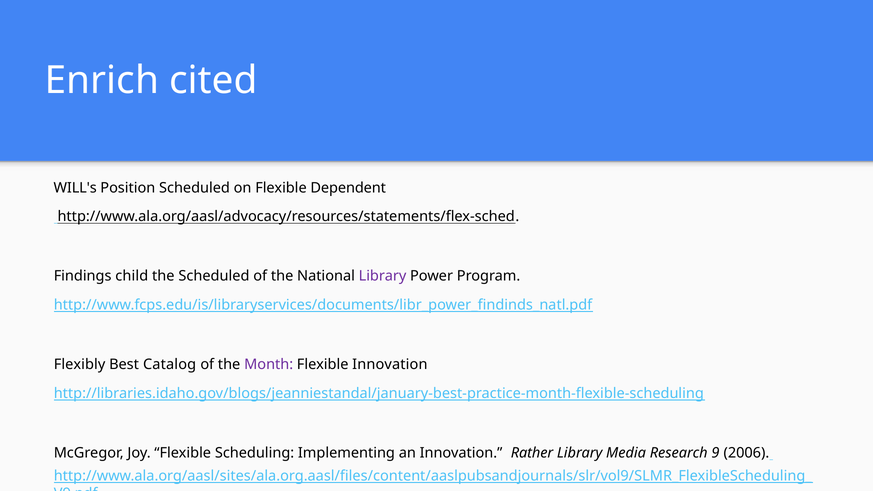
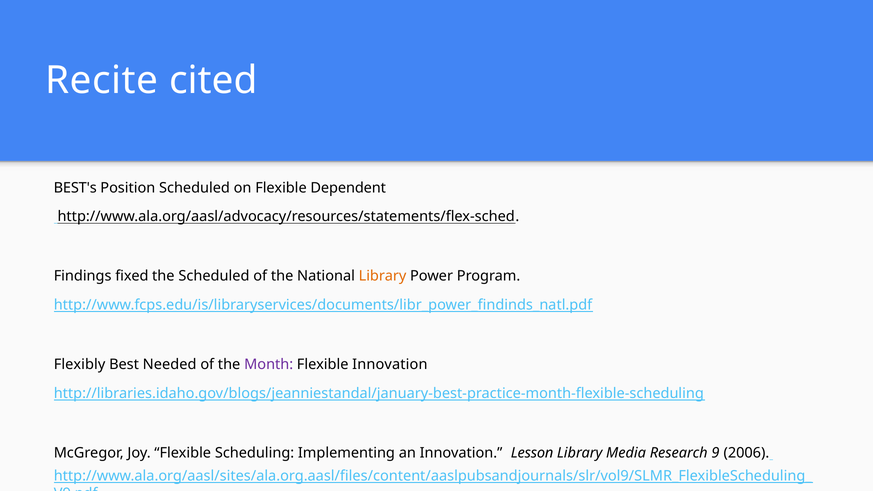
Enrich: Enrich -> Recite (102, 80)
WILL's: WILL's -> BEST's (75, 188)
child: child -> fixed (132, 276)
Library colour: purple -> orange (383, 276)
Catalog: Catalog -> Needed (170, 364)
Rather: Rather -> Lesson (532, 453)
